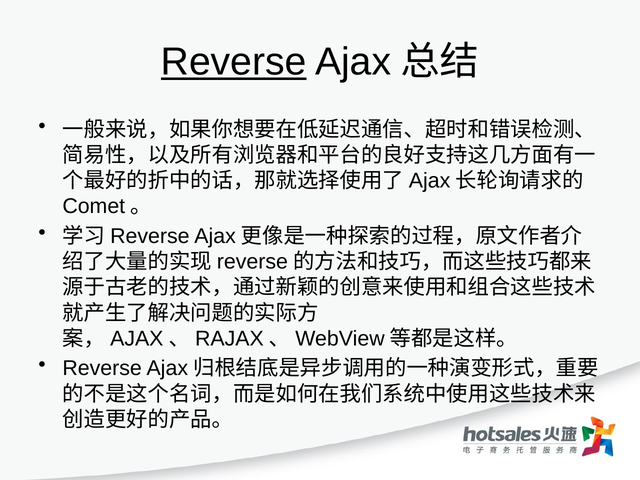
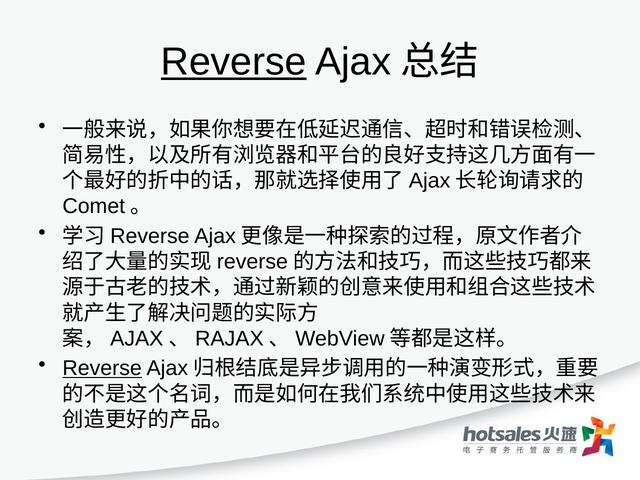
Reverse underline: none -> present (102, 368)
